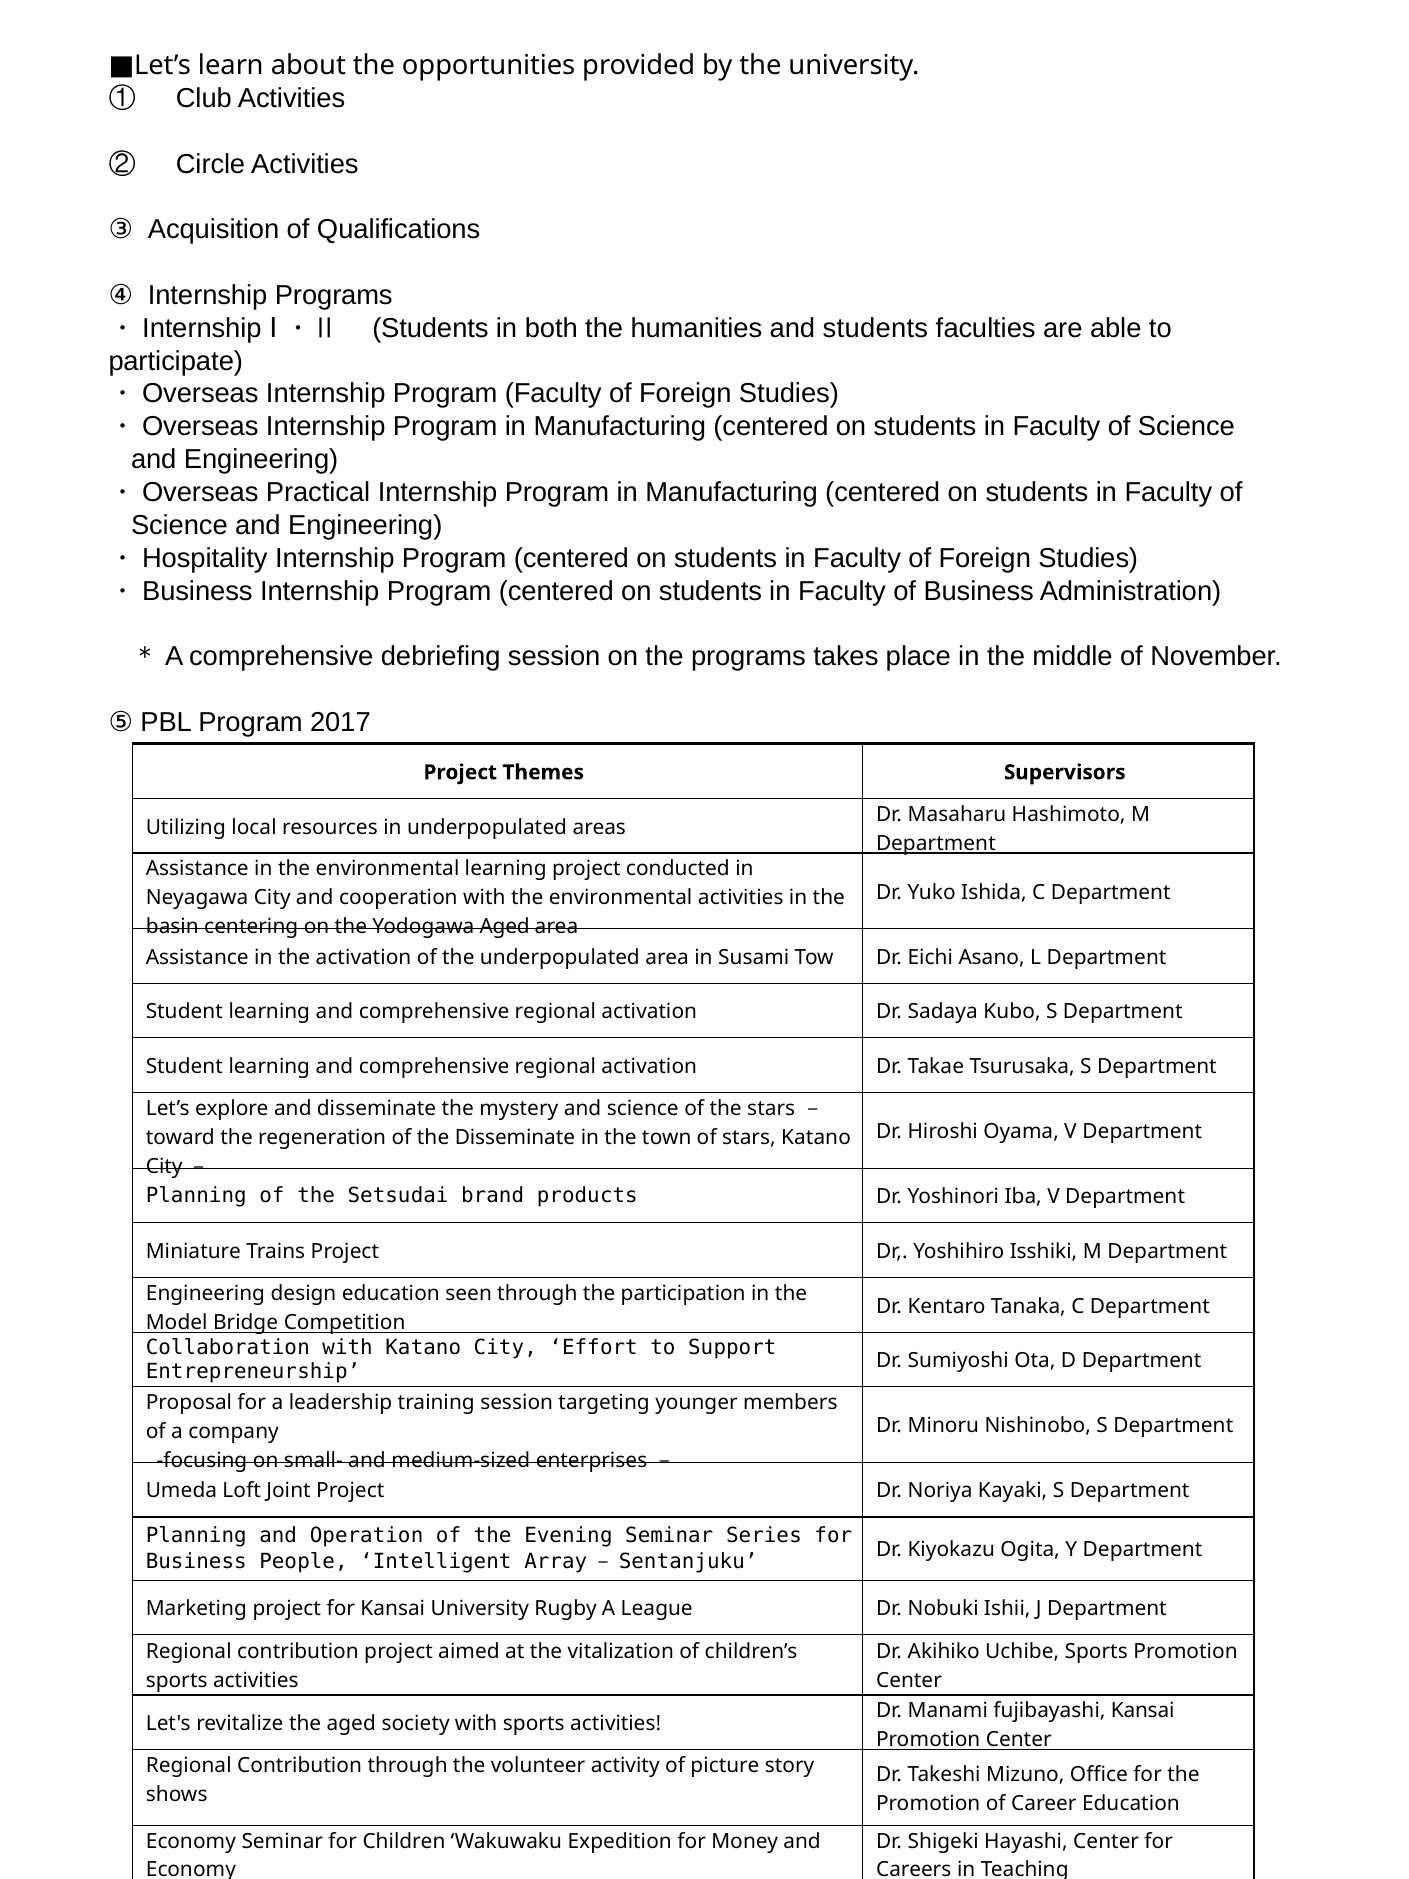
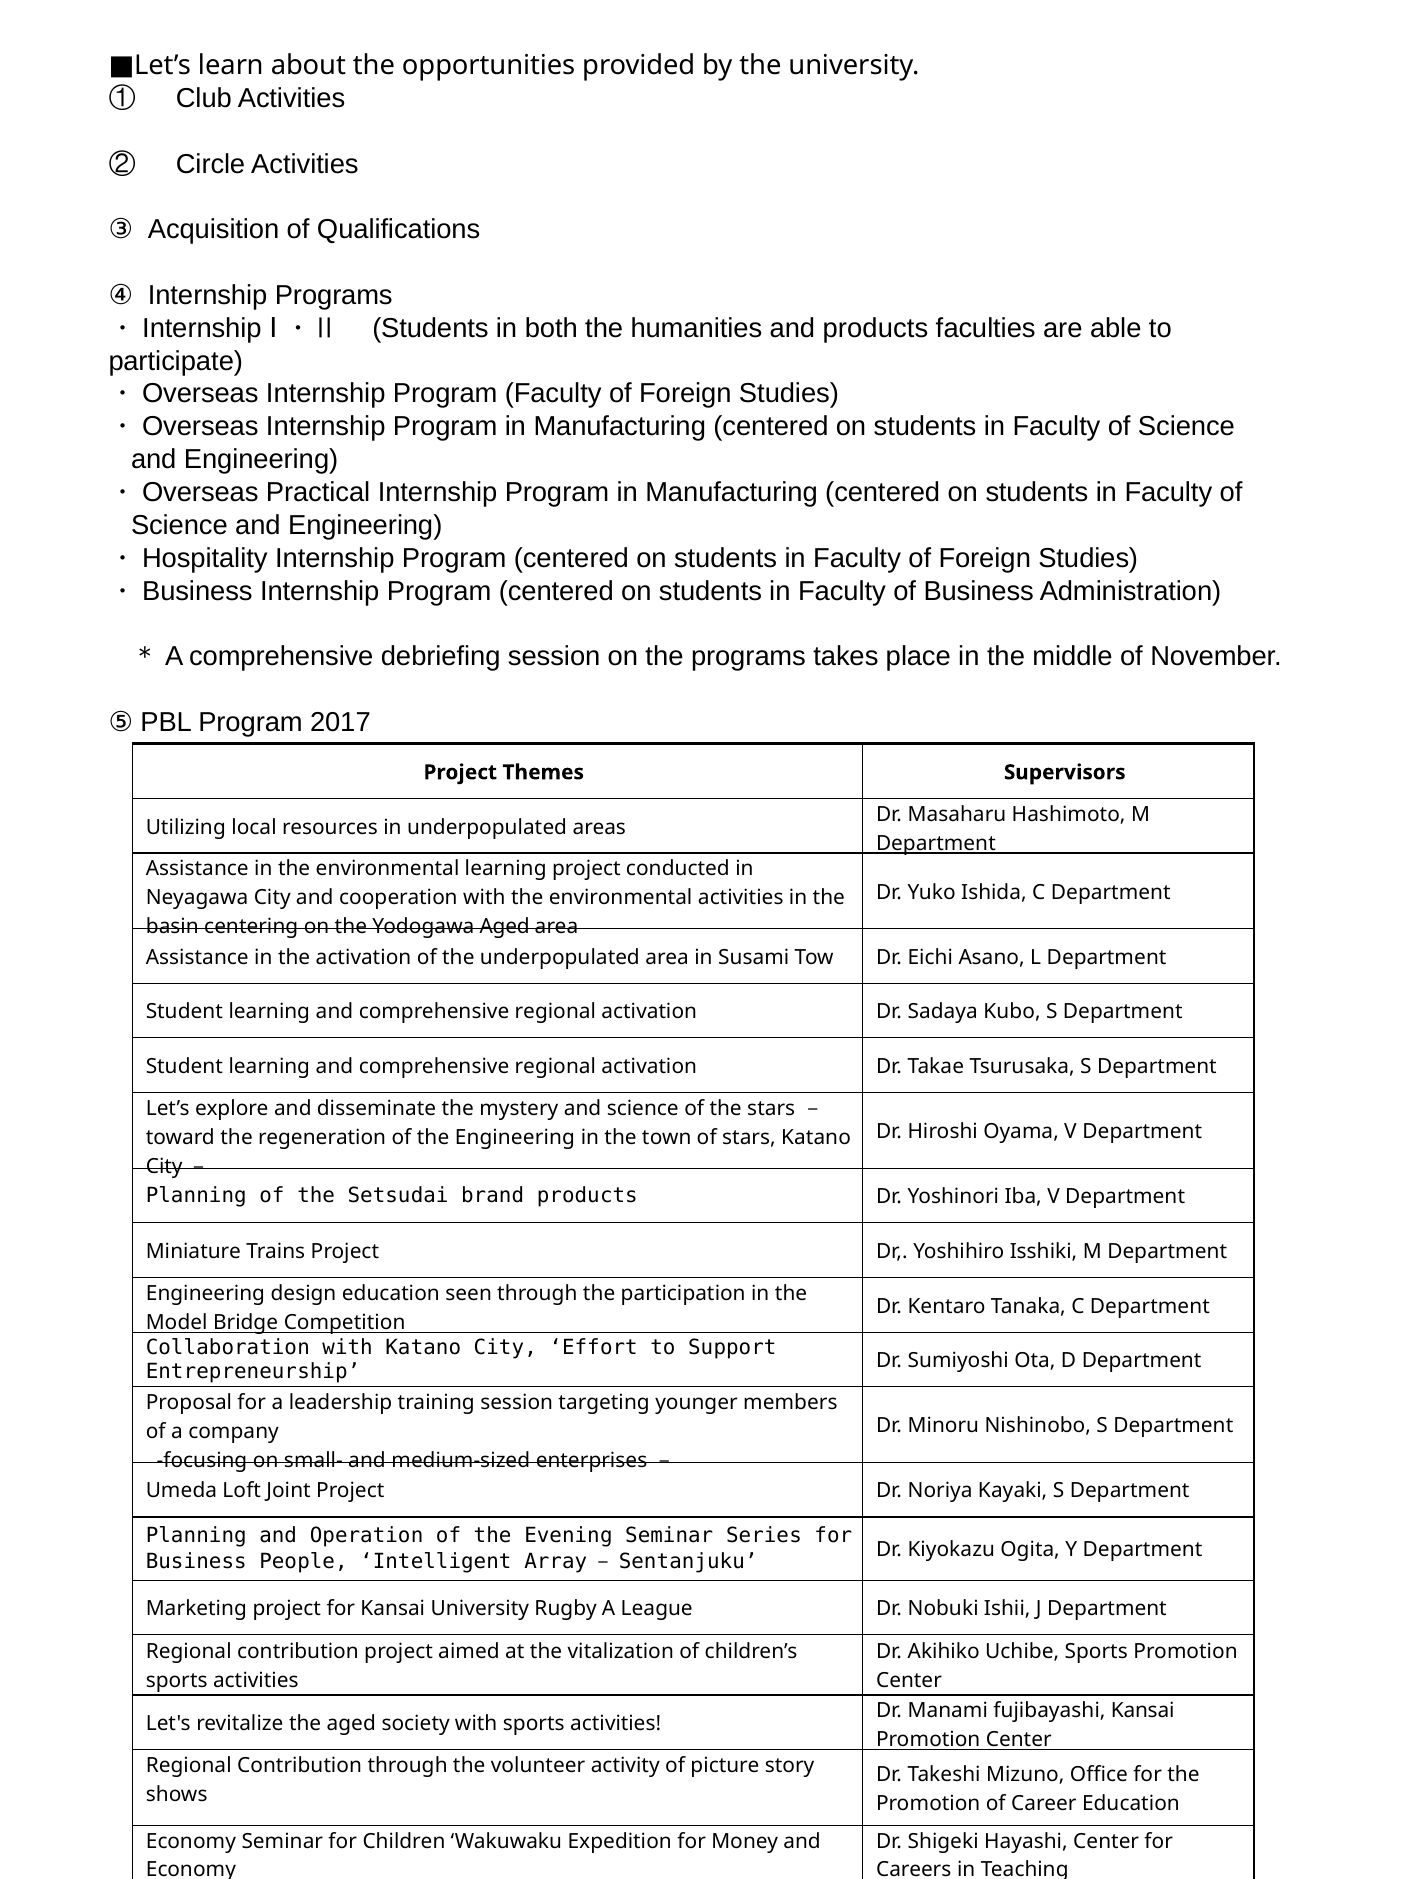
and students: students -> products (875, 328)
the Disseminate: Disseminate -> Engineering (515, 1137)
